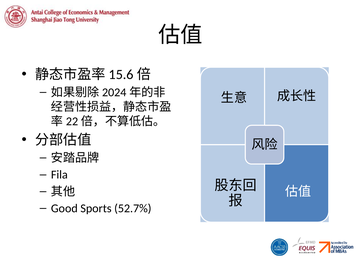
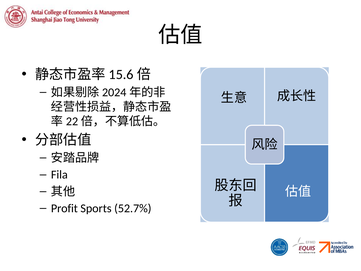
Good: Good -> Profit (64, 208)
